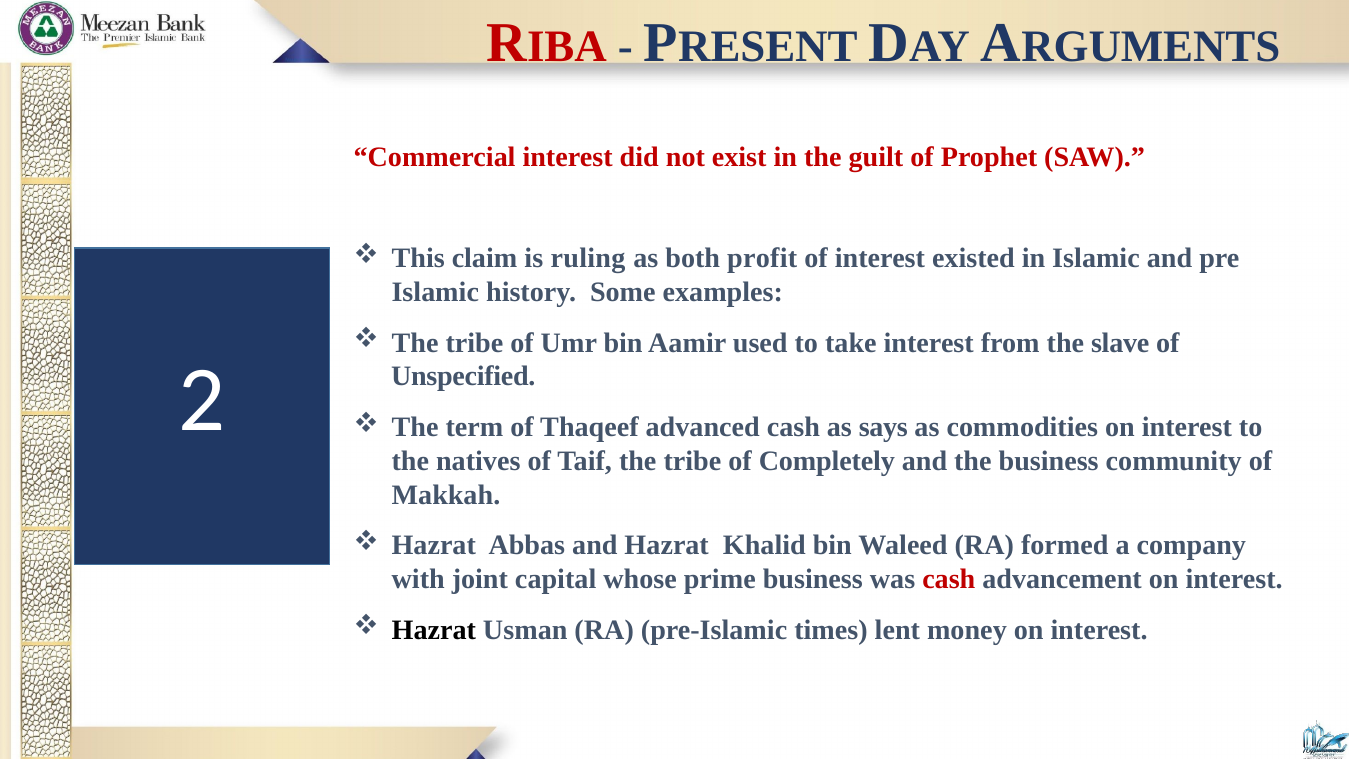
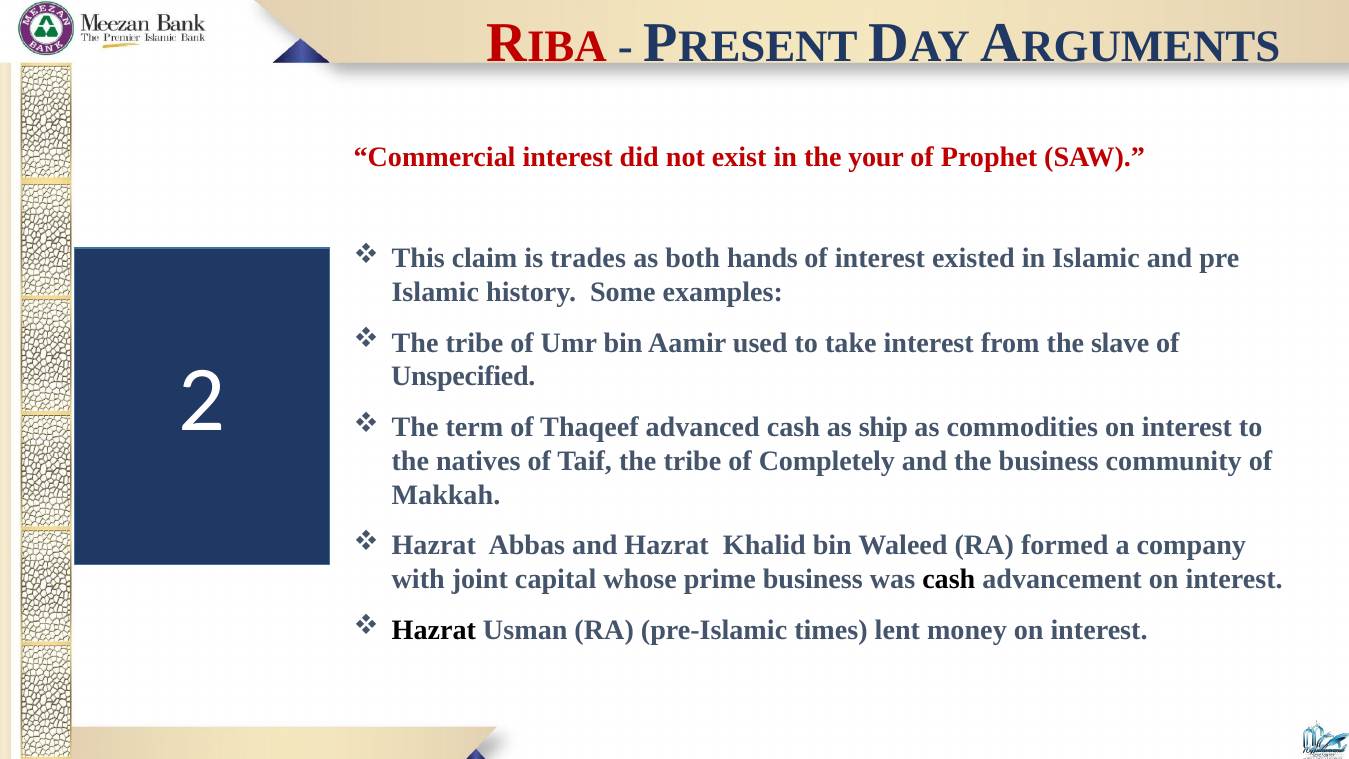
guilt: guilt -> your (876, 157)
ruling: ruling -> trades (588, 259)
profit: profit -> hands (762, 259)
says: says -> ship (883, 427)
cash colour: red -> black (949, 579)
